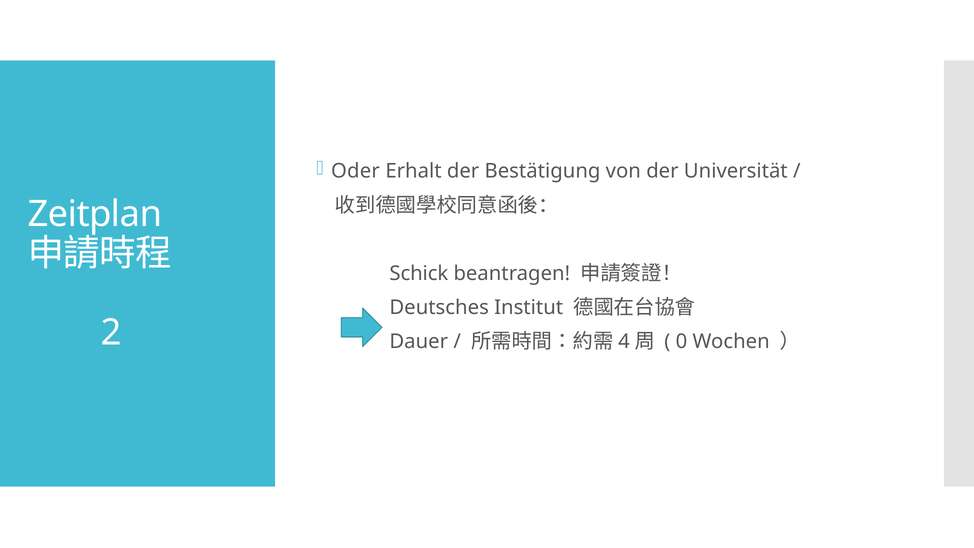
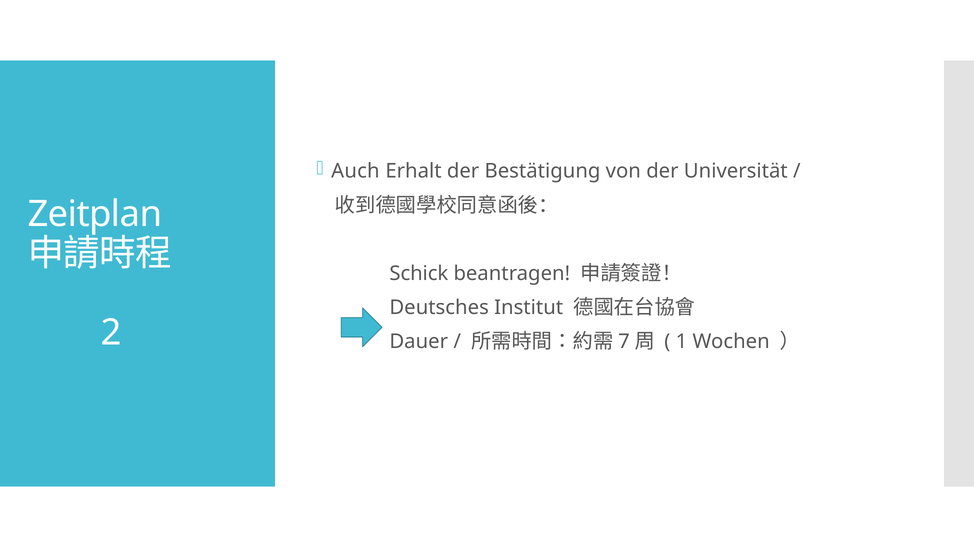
Oder: Oder -> Auch (355, 171)
4: 4 -> 7 (624, 342)
0: 0 -> 1 (681, 342)
